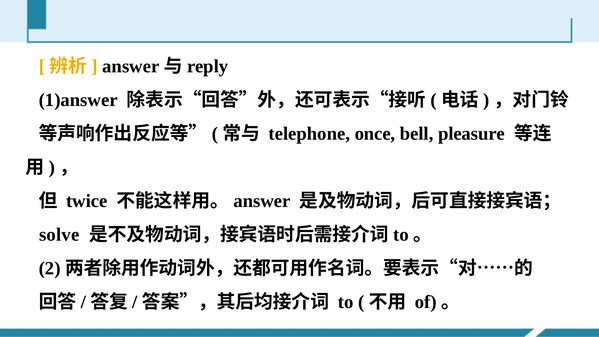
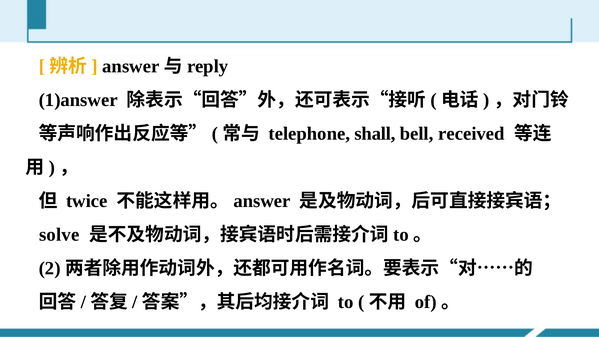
once: once -> shall (375, 134)
pleasure: pleasure -> received (471, 134)
